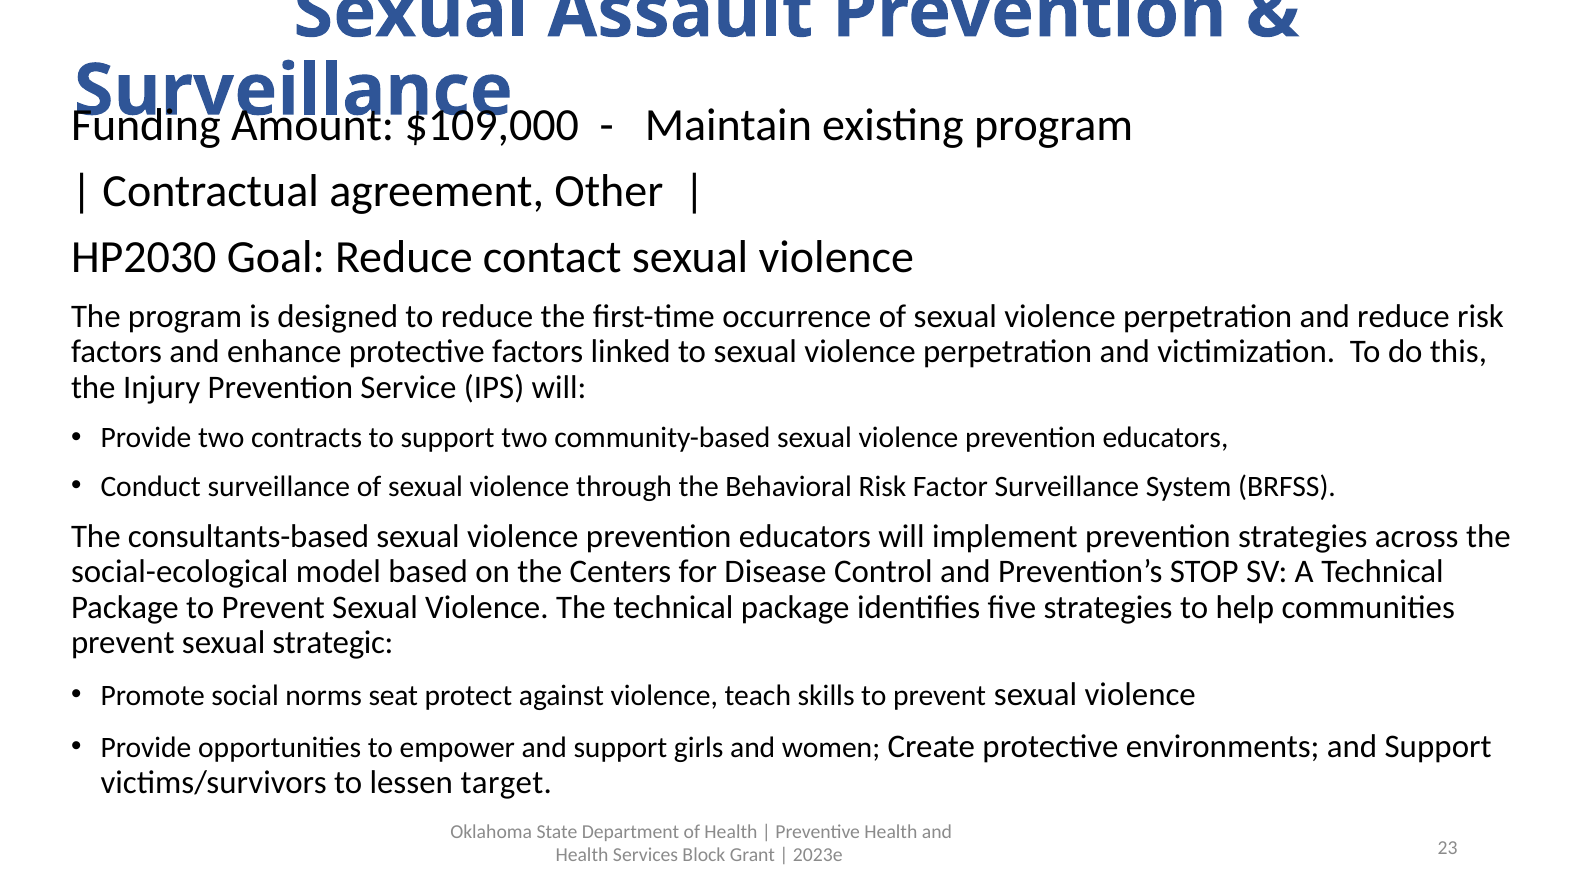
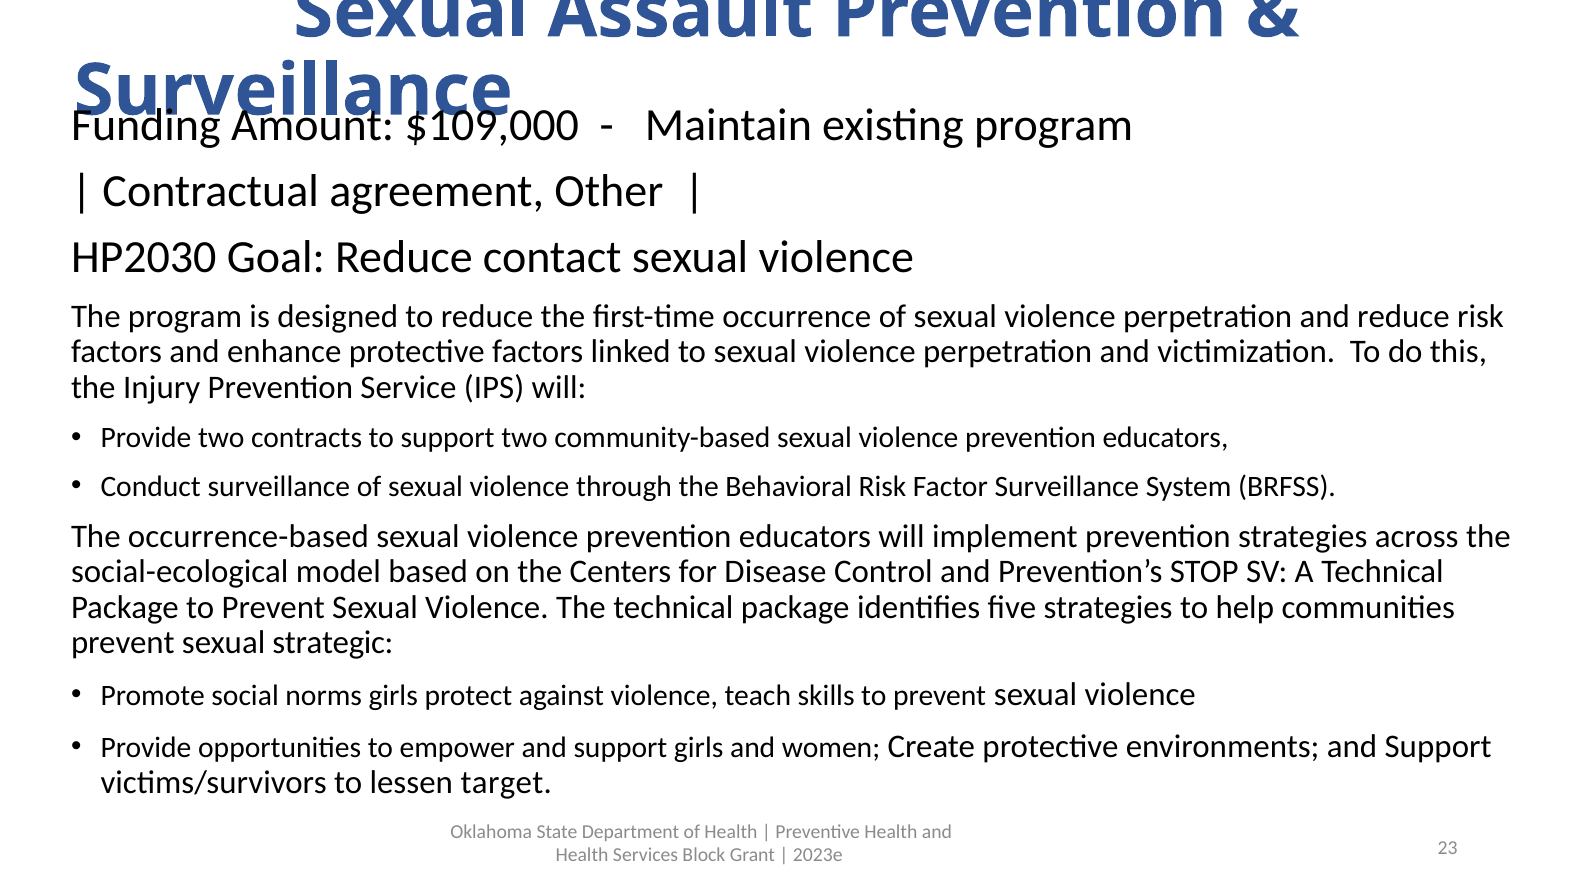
consultants-based: consultants-based -> occurrence-based (248, 536)
norms seat: seat -> girls (393, 696)
